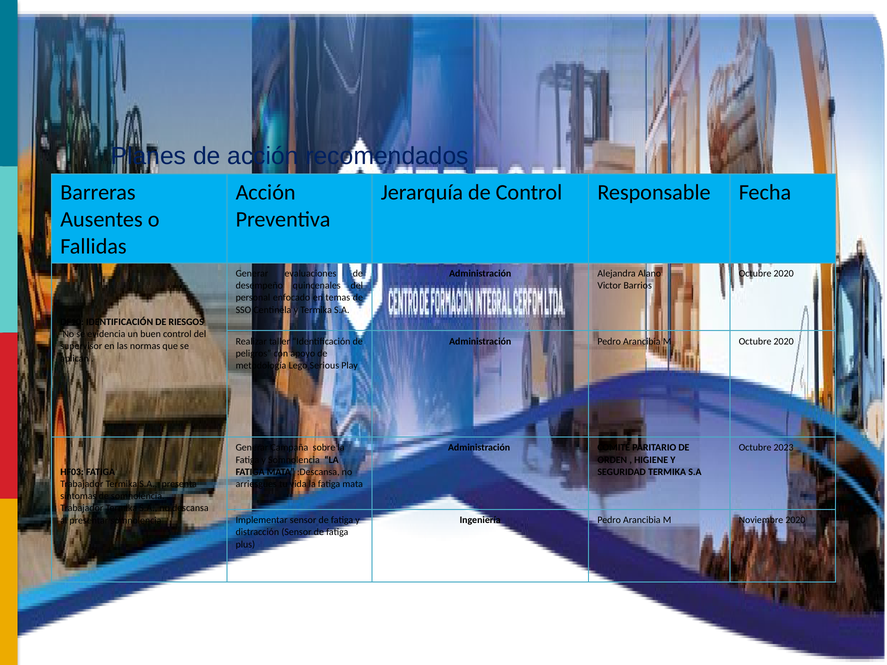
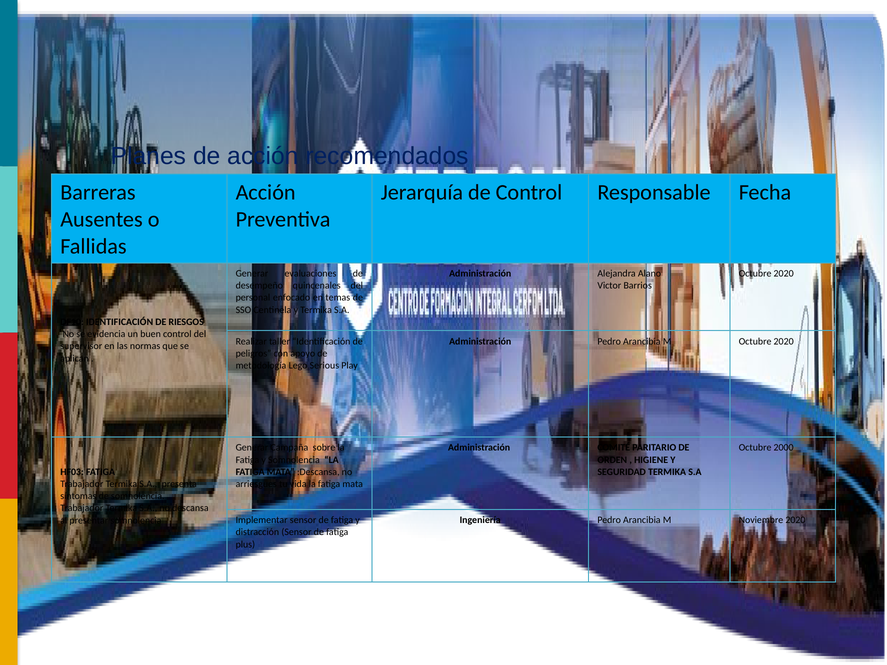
2023: 2023 -> 2000 (784, 448)
